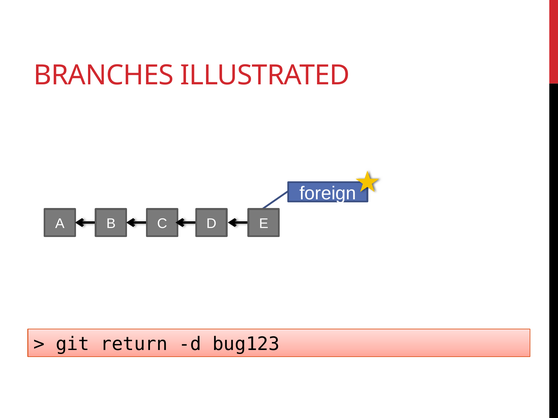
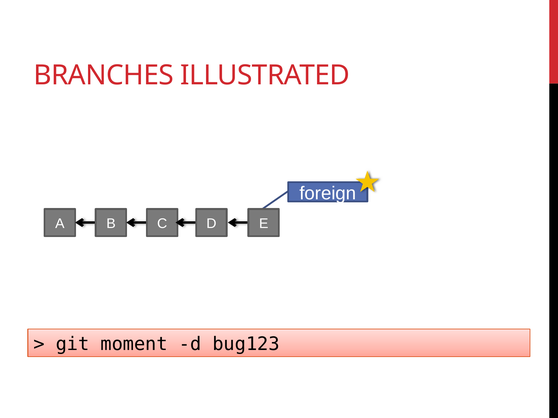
return: return -> moment (134, 345)
